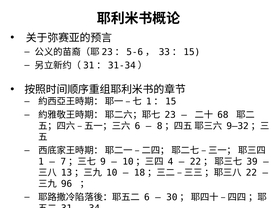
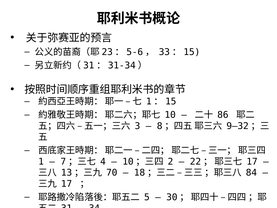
23: 23 -> 10 (170, 115)
68: 68 -> 86 (223, 115)
6: 6 -> 3 (137, 126)
9: 9 -> 4 (103, 161)
4: 4 -> 2 (170, 161)
39: 39 -> 17 (252, 161)
10: 10 -> 70 (112, 173)
22: 22 -> 84 (251, 173)
96: 96 -> 17 (67, 184)
6: 6 -> 5 (147, 197)
